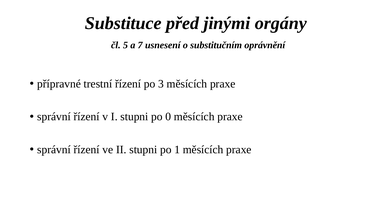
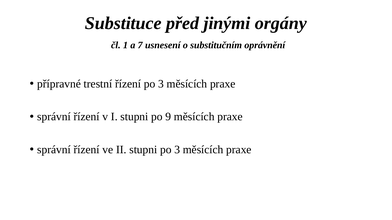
5: 5 -> 1 (125, 45)
0: 0 -> 9 (168, 117)
stupni po 1: 1 -> 3 (177, 150)
